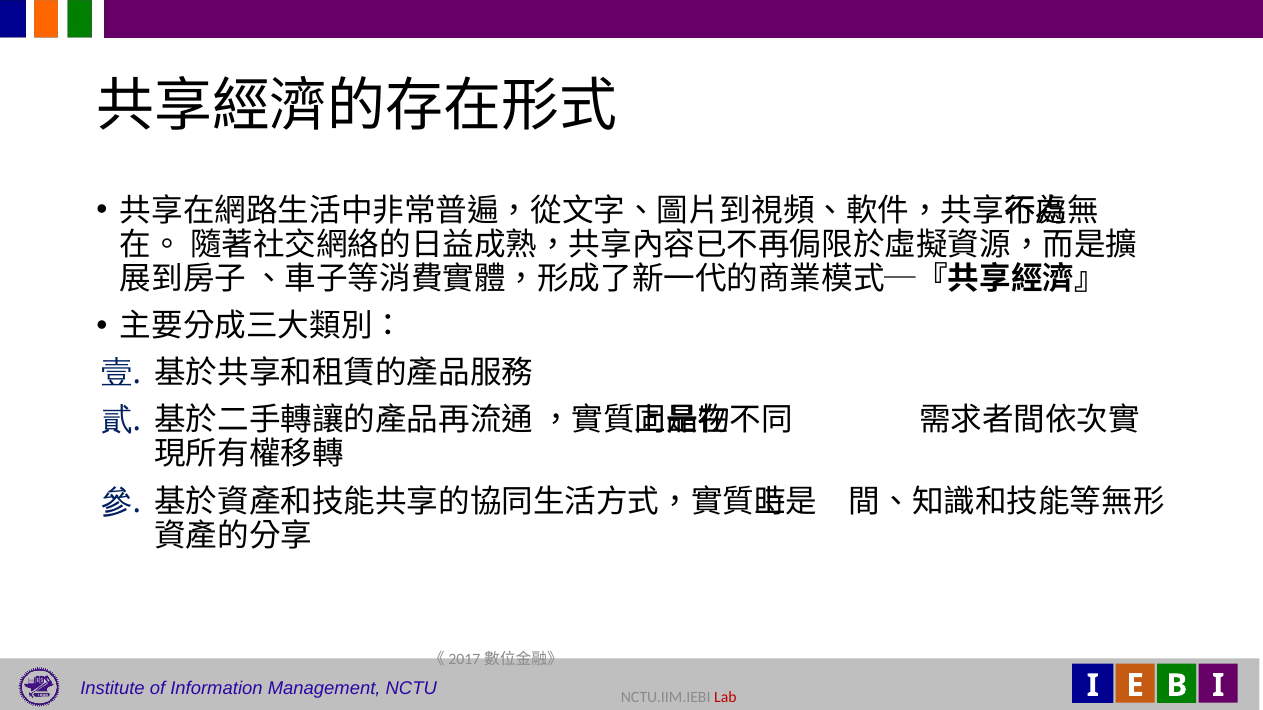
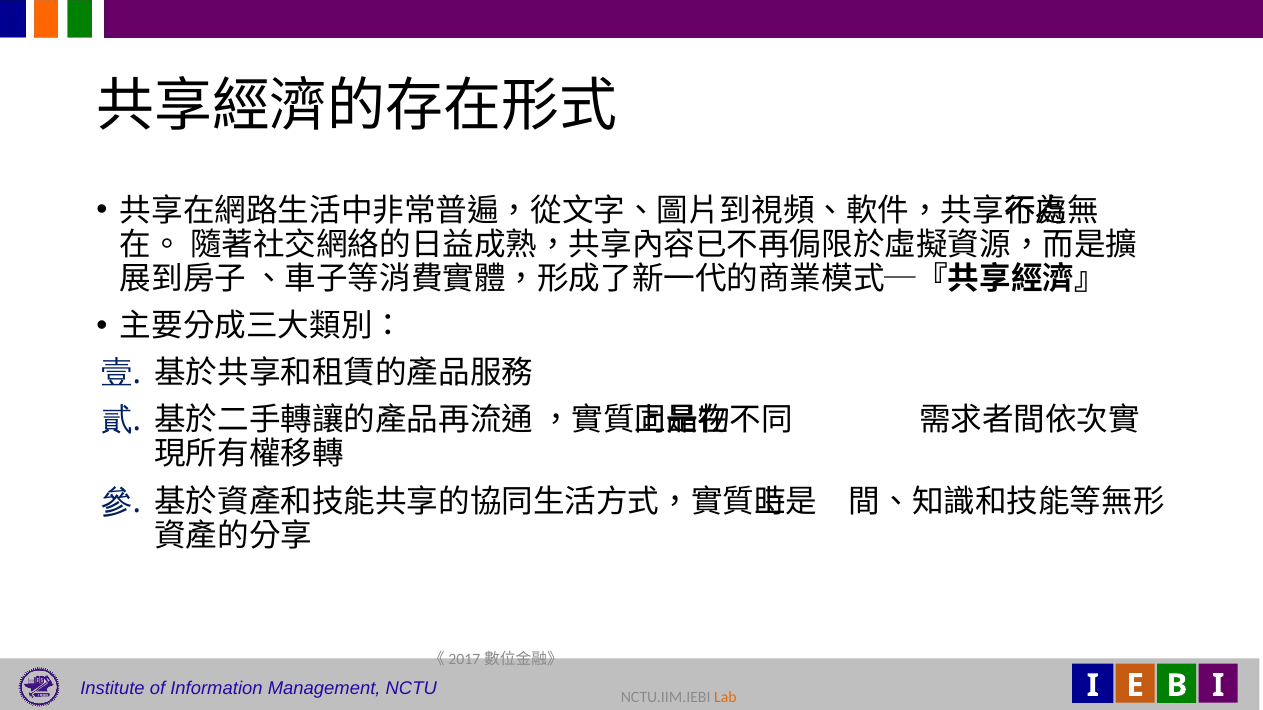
Lab colour: red -> orange (725, 697)
